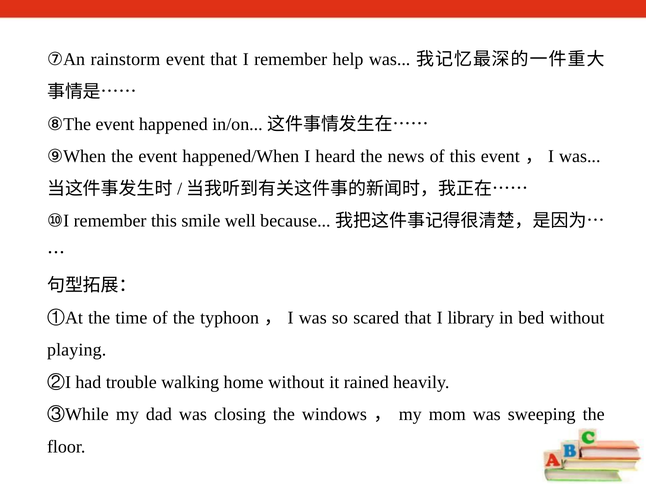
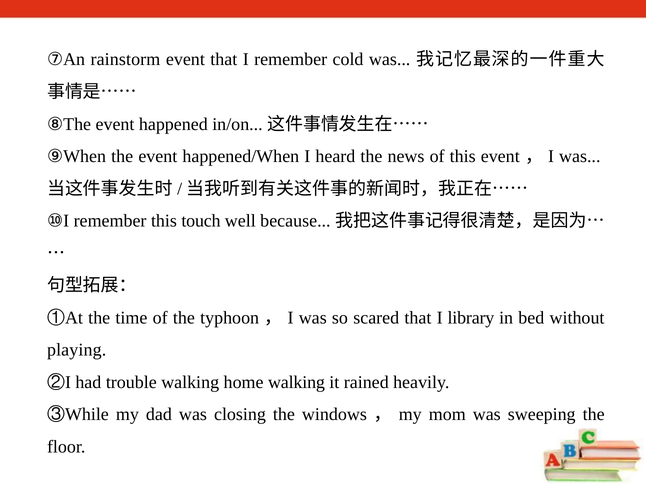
help: help -> cold (348, 60)
smile: smile -> touch (201, 221)
home without: without -> walking (296, 383)
